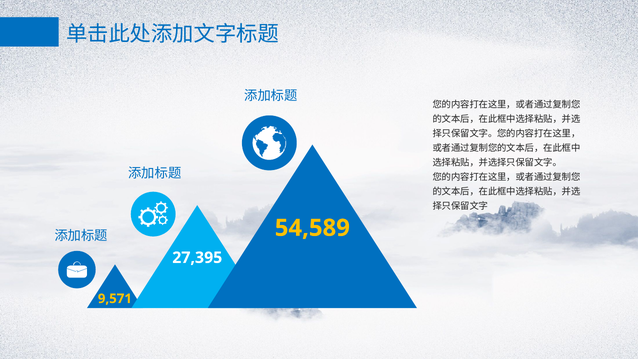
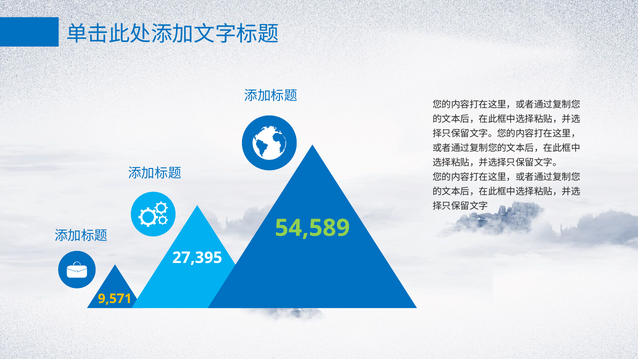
54,589 colour: yellow -> light green (312, 228)
